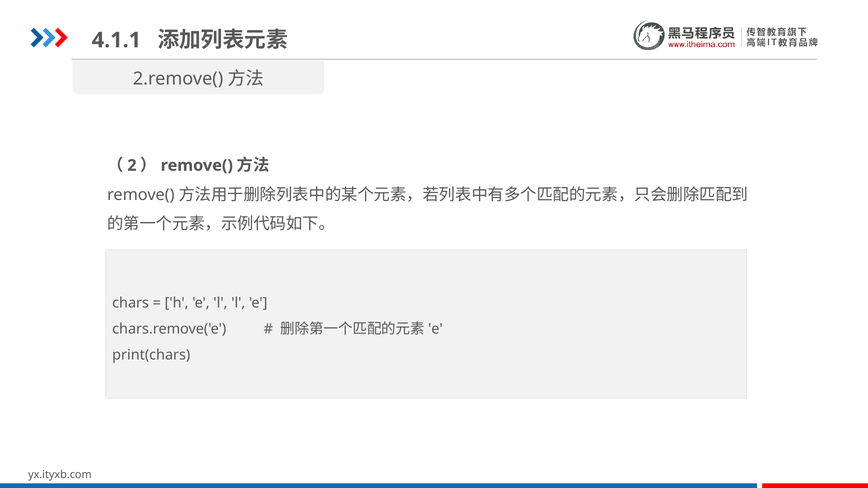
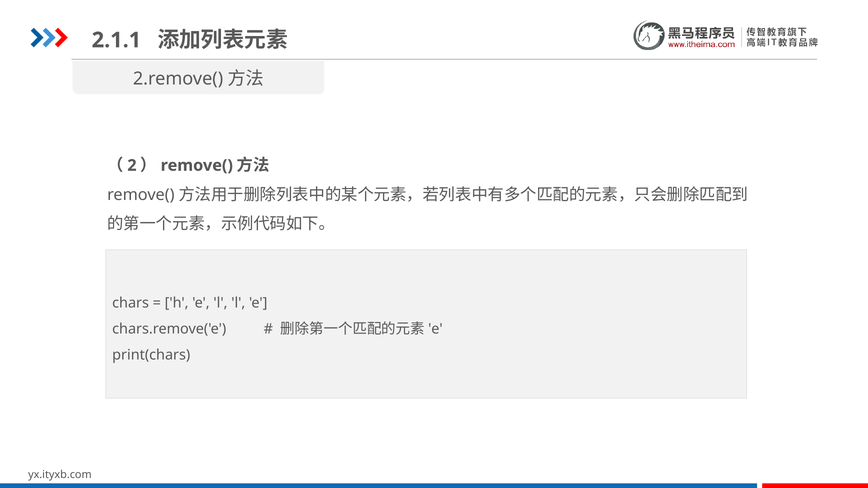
4.1.1: 4.1.1 -> 2.1.1 (116, 40)
